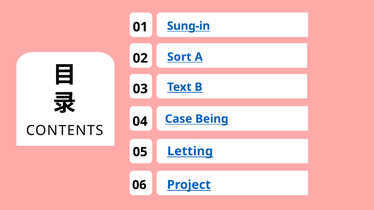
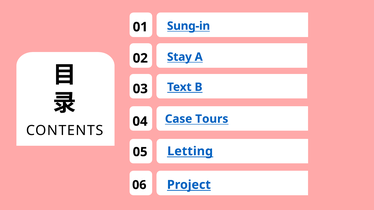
Sort: Sort -> Stay (179, 57)
Being: Being -> Tours (212, 119)
